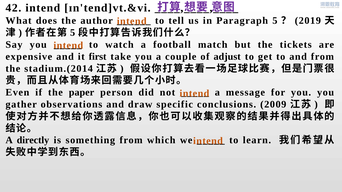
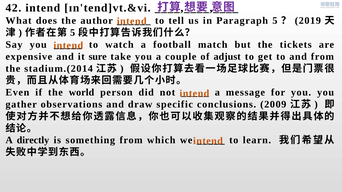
first: first -> sure (98, 57)
paper: paper -> world (82, 93)
